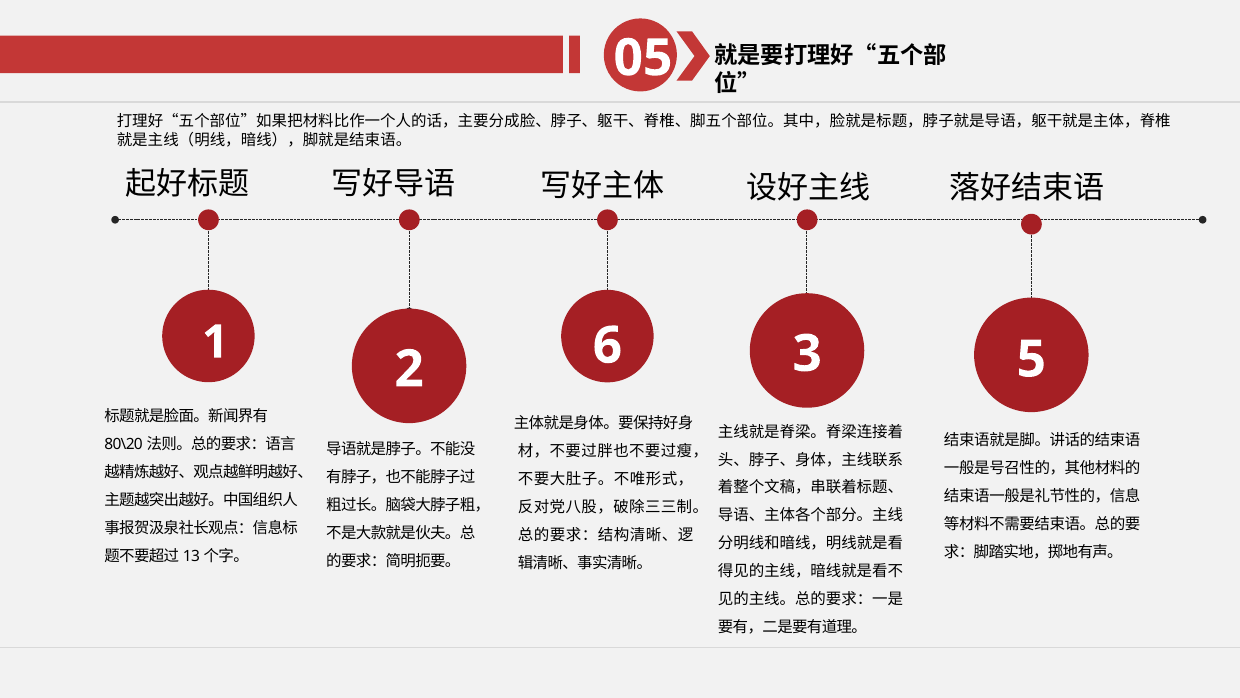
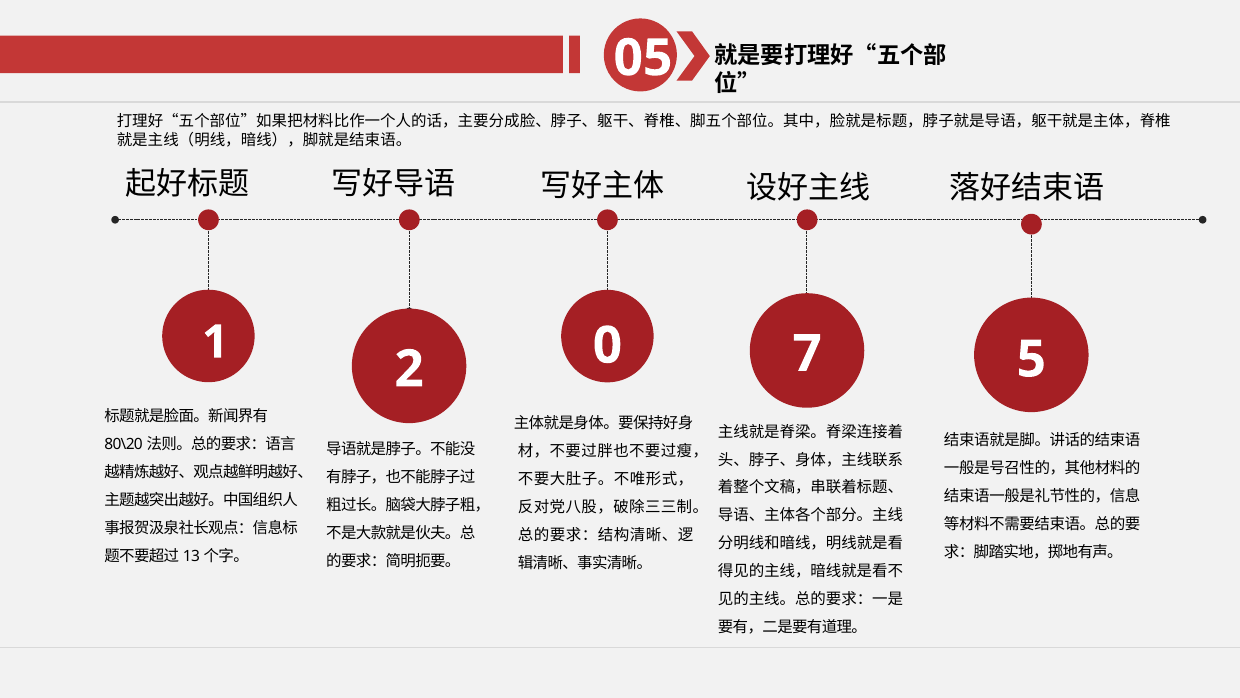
6: 6 -> 0 (607, 345)
3: 3 -> 7 (807, 354)
